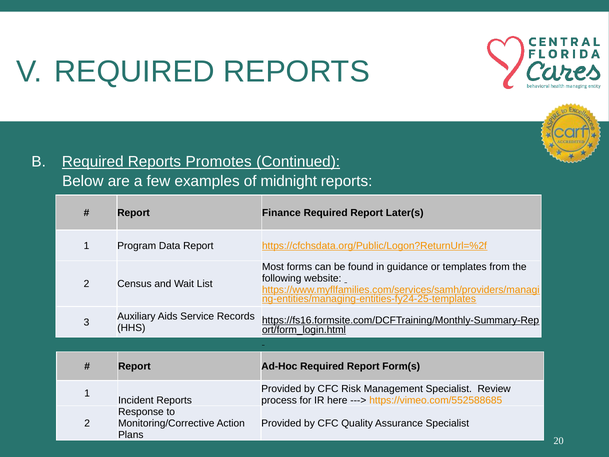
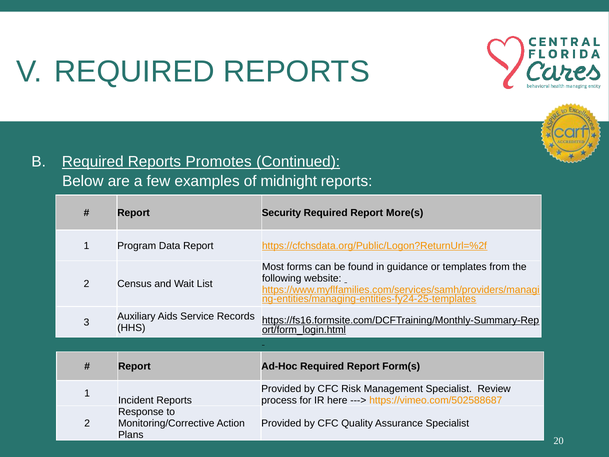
Finance: Finance -> Security (281, 213)
Later(s: Later(s -> More(s (405, 213)
https://vimeo.com/552588685: https://vimeo.com/552588685 -> https://vimeo.com/502588687 (436, 400)
